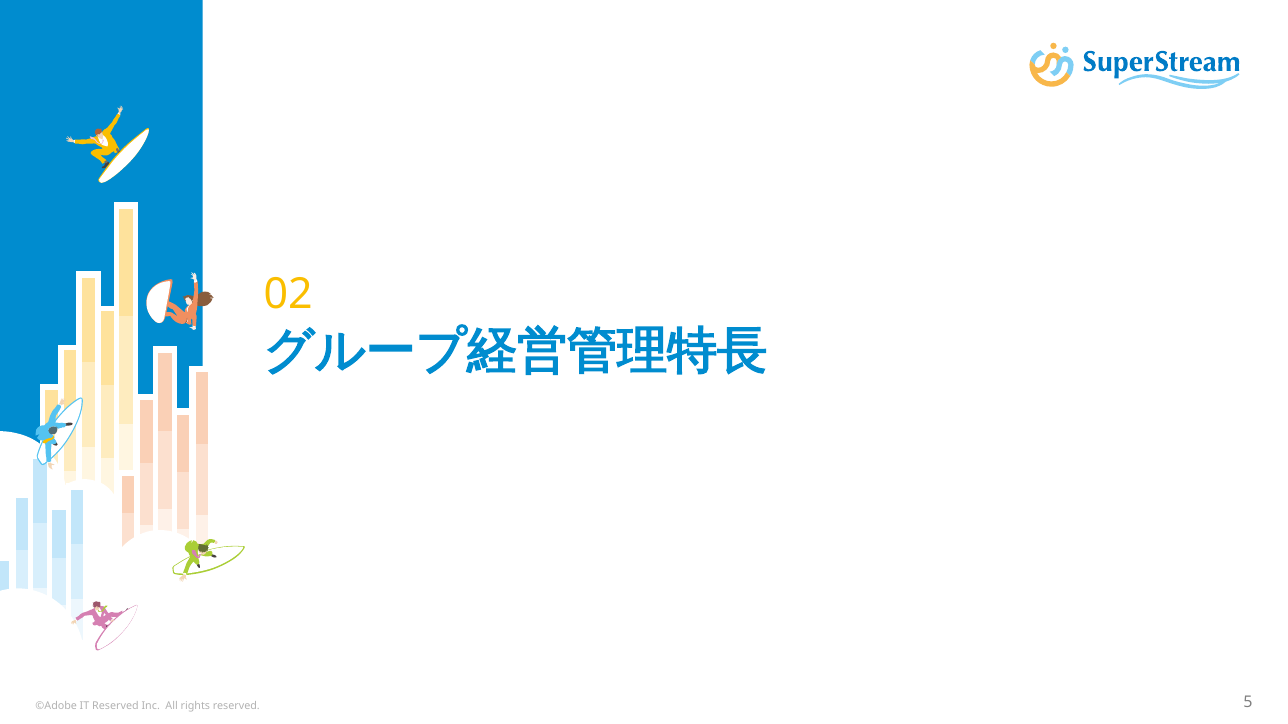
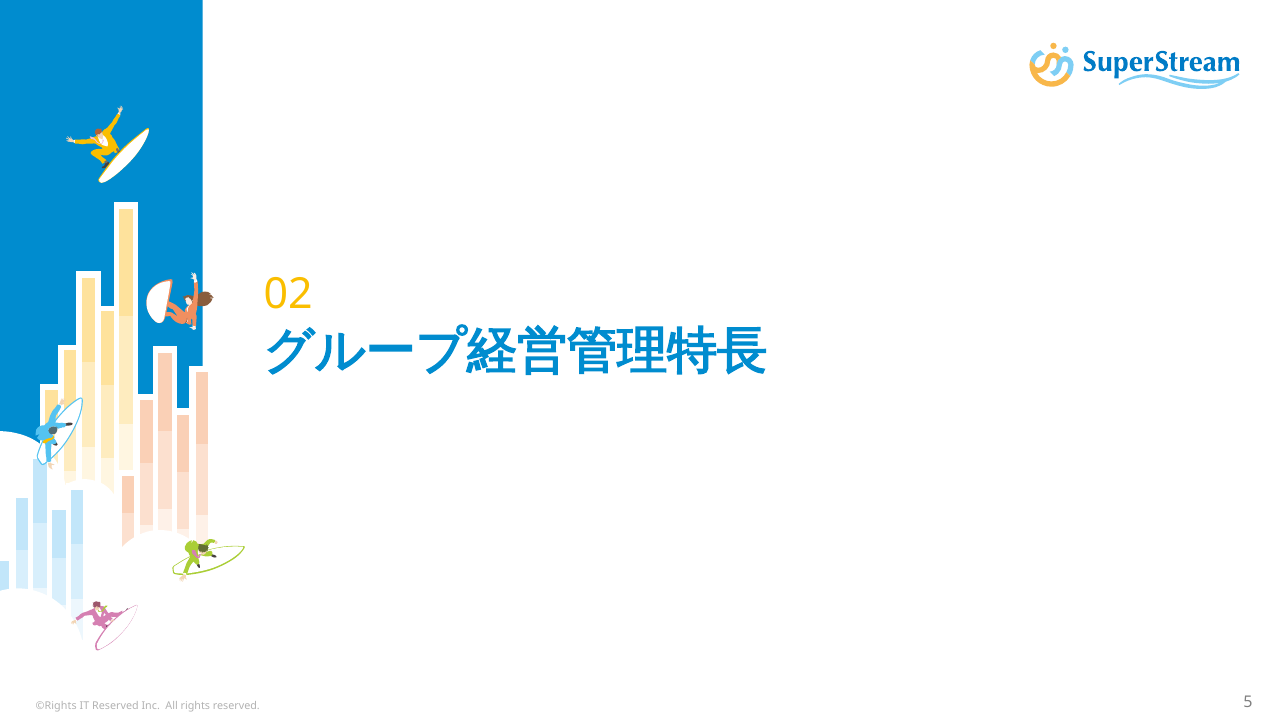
©Adobe: ©Adobe -> ©Rights (56, 706)
